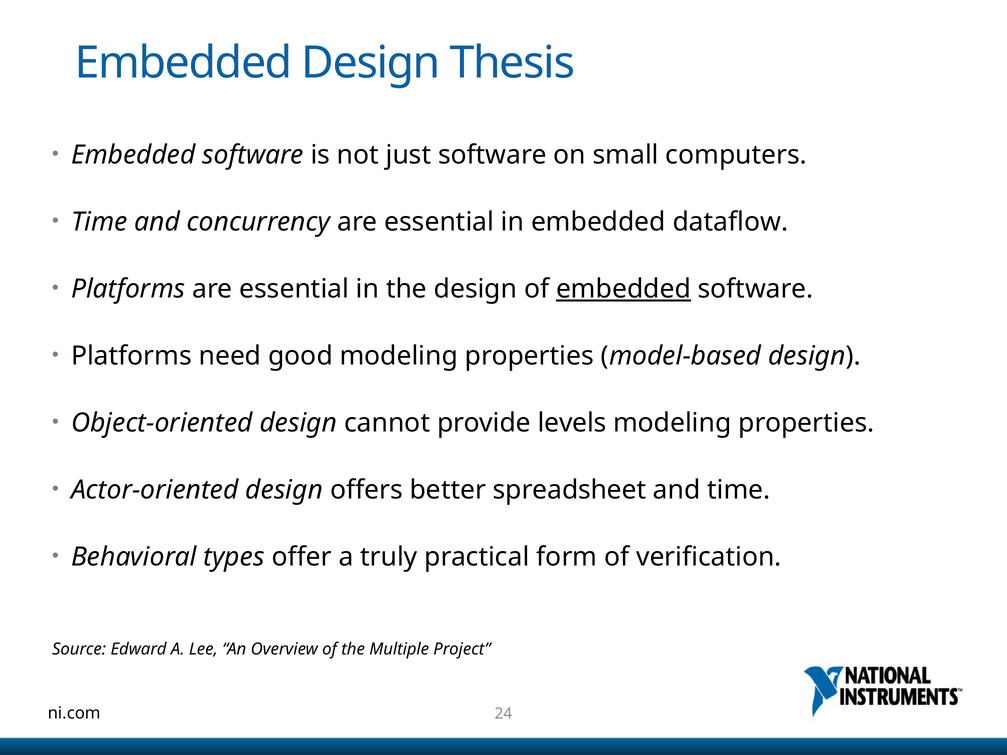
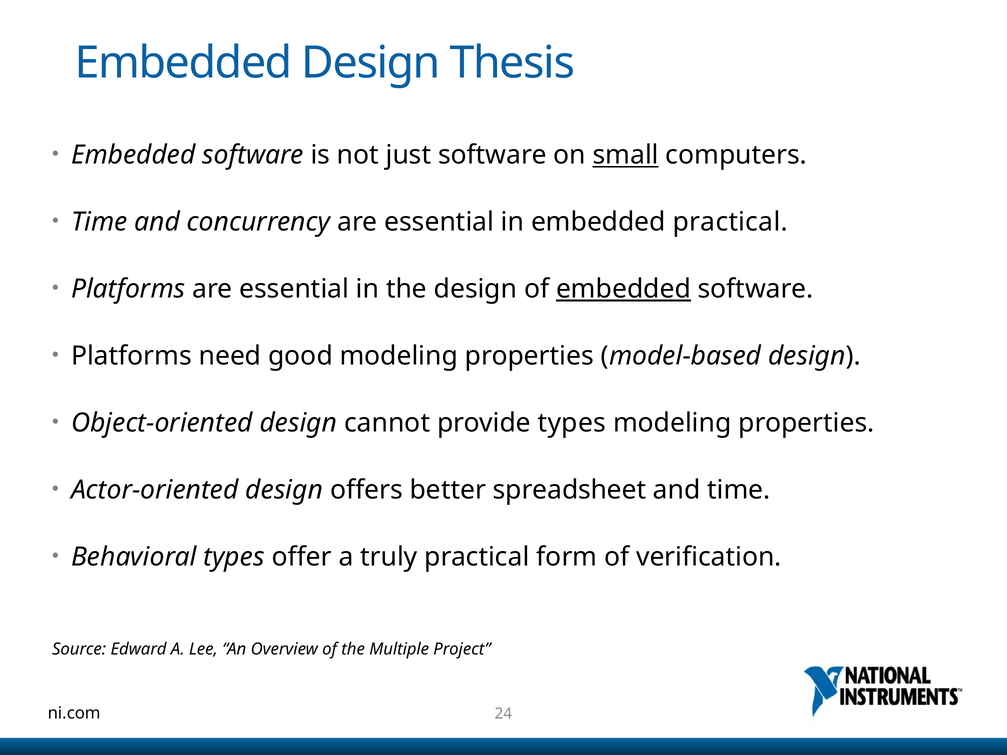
small underline: none -> present (626, 155)
embedded dataflow: dataflow -> practical (730, 222)
provide levels: levels -> types (572, 423)
